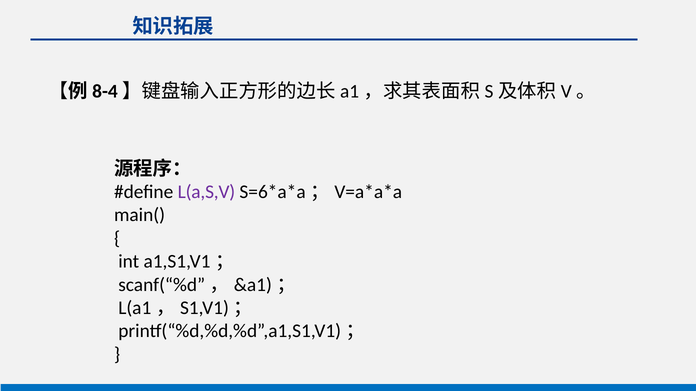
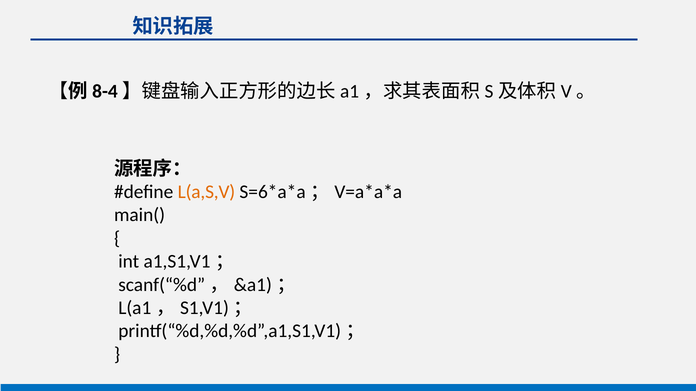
L(a,S,V colour: purple -> orange (206, 192)
